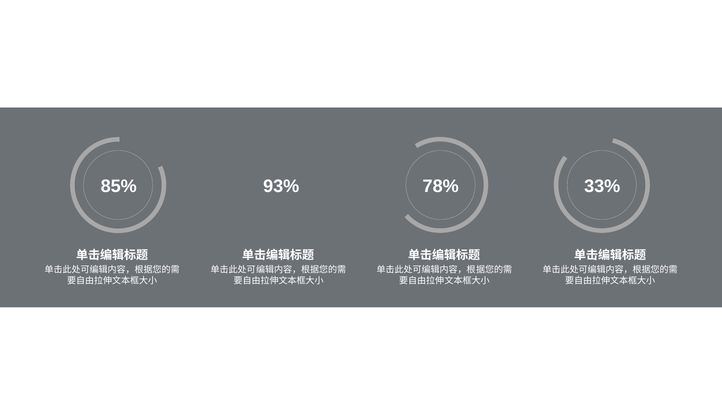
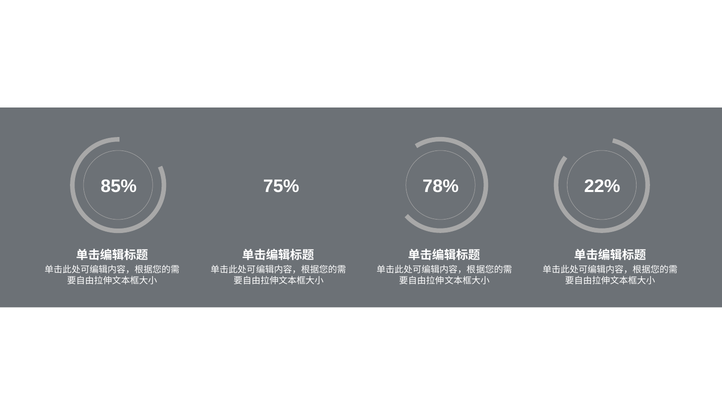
93%: 93% -> 75% (281, 186)
33%: 33% -> 22% (602, 186)
